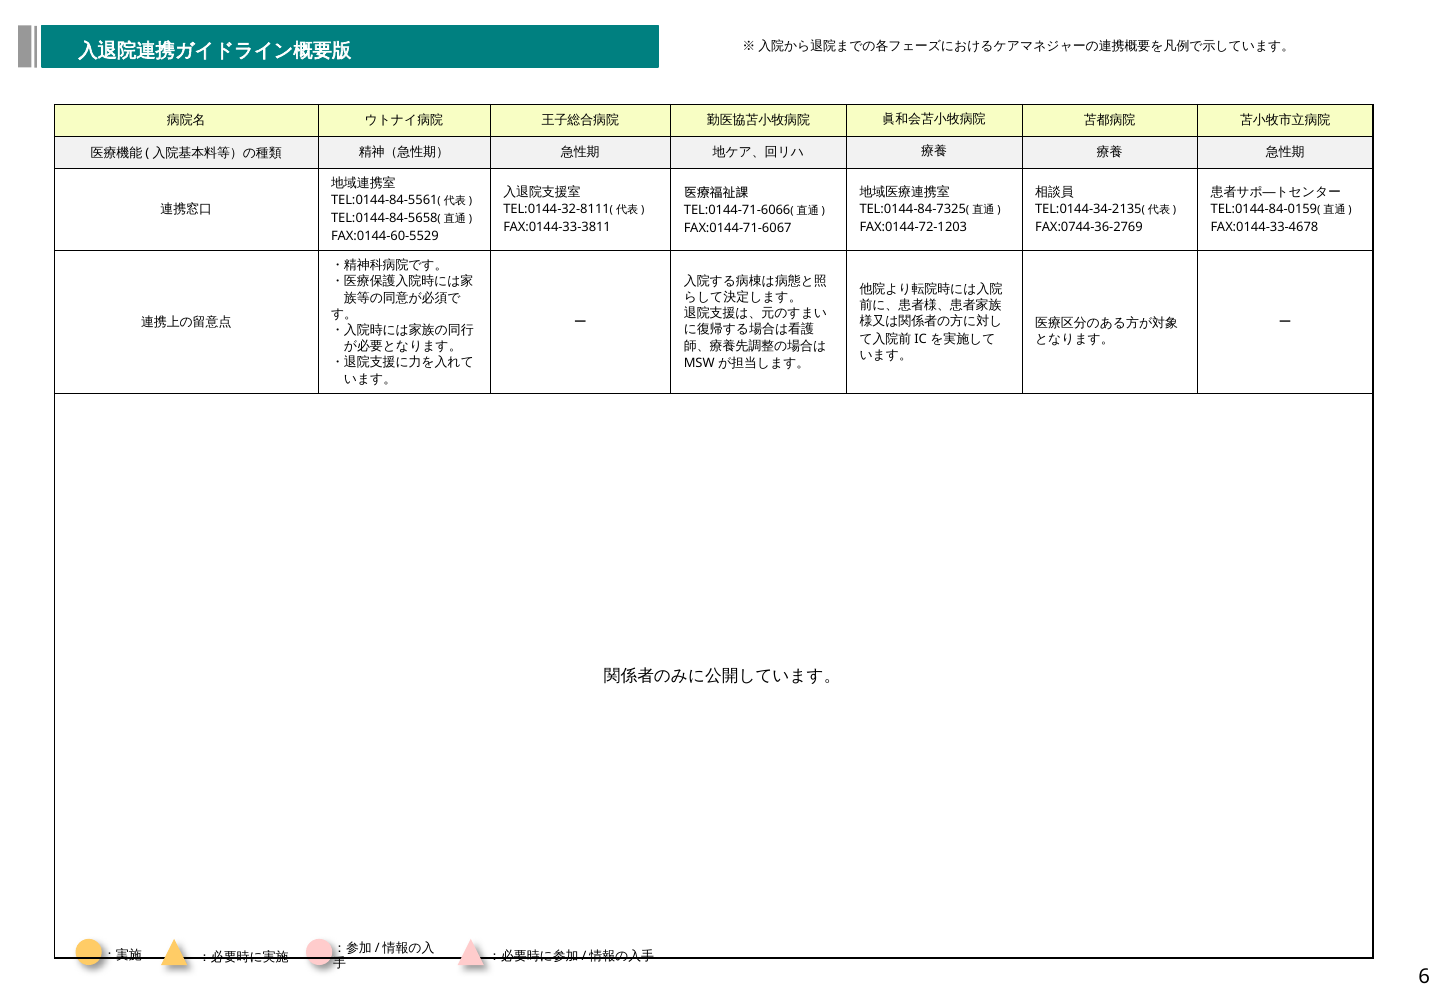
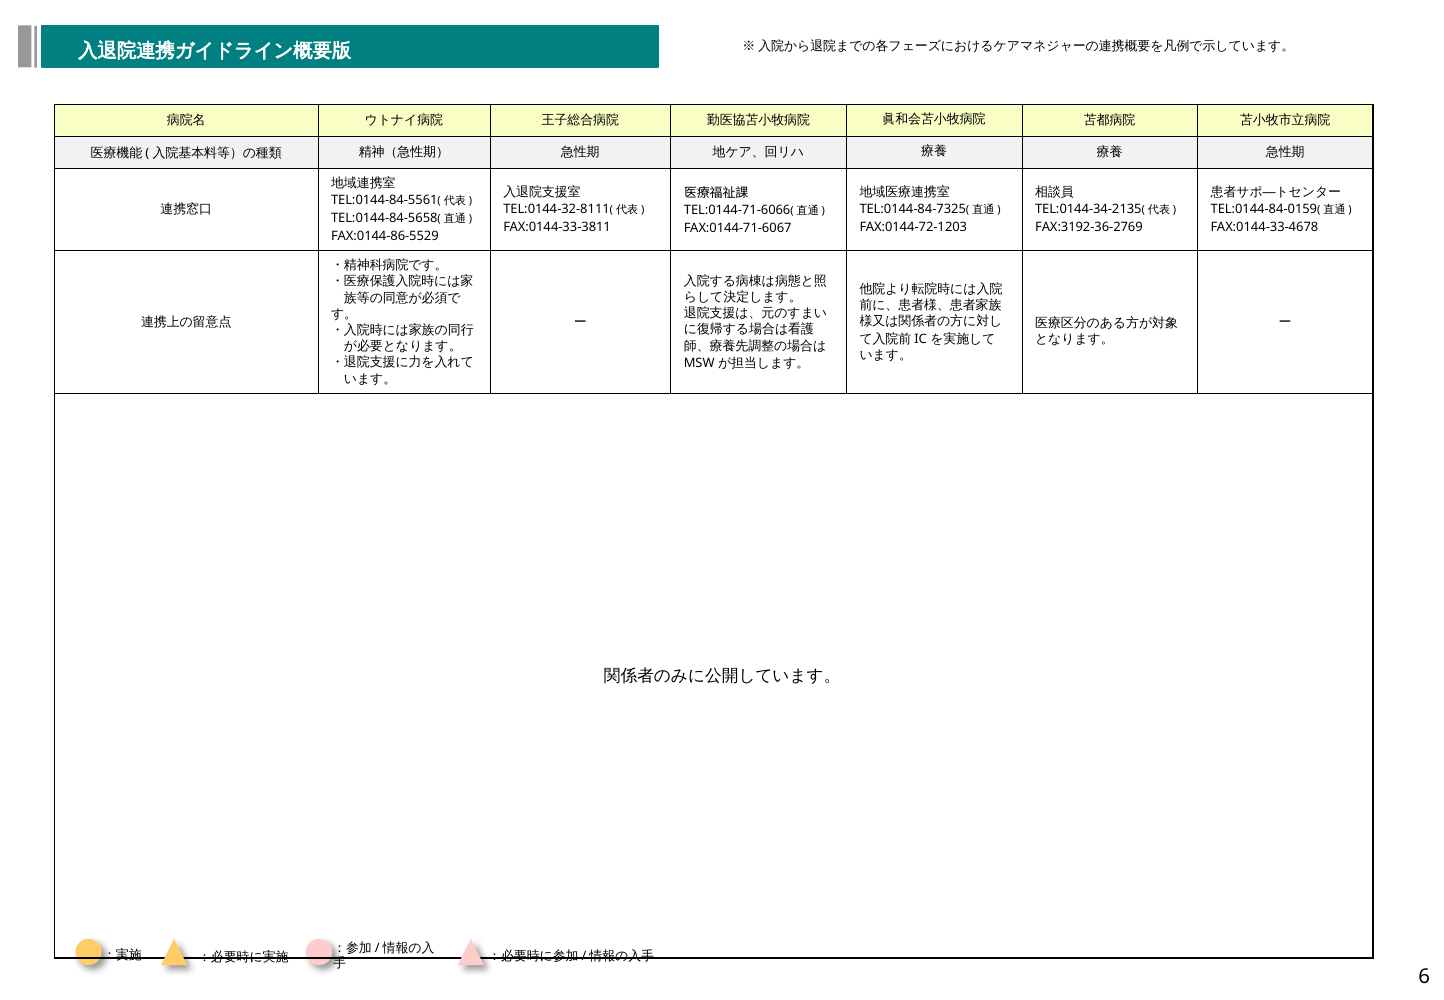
FAX:0744-36-2769: FAX:0744-36-2769 -> FAX:3192-36-2769 (1089, 227)
FAX:0144-60-5529: FAX:0144-60-5529 -> FAX:0144-86-5529 (385, 236)
